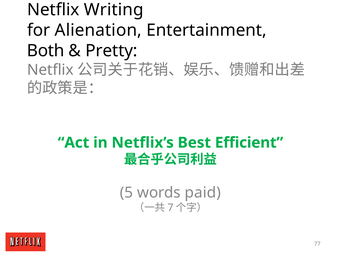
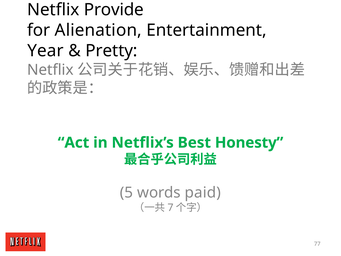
Writing: Writing -> Provide (114, 10)
Both: Both -> Year (45, 51)
Efficient: Efficient -> Honesty (249, 143)
